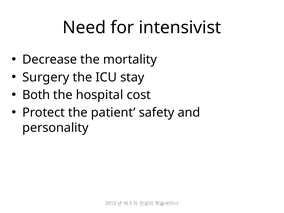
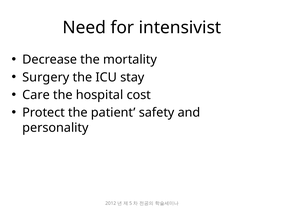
Both: Both -> Care (36, 95)
